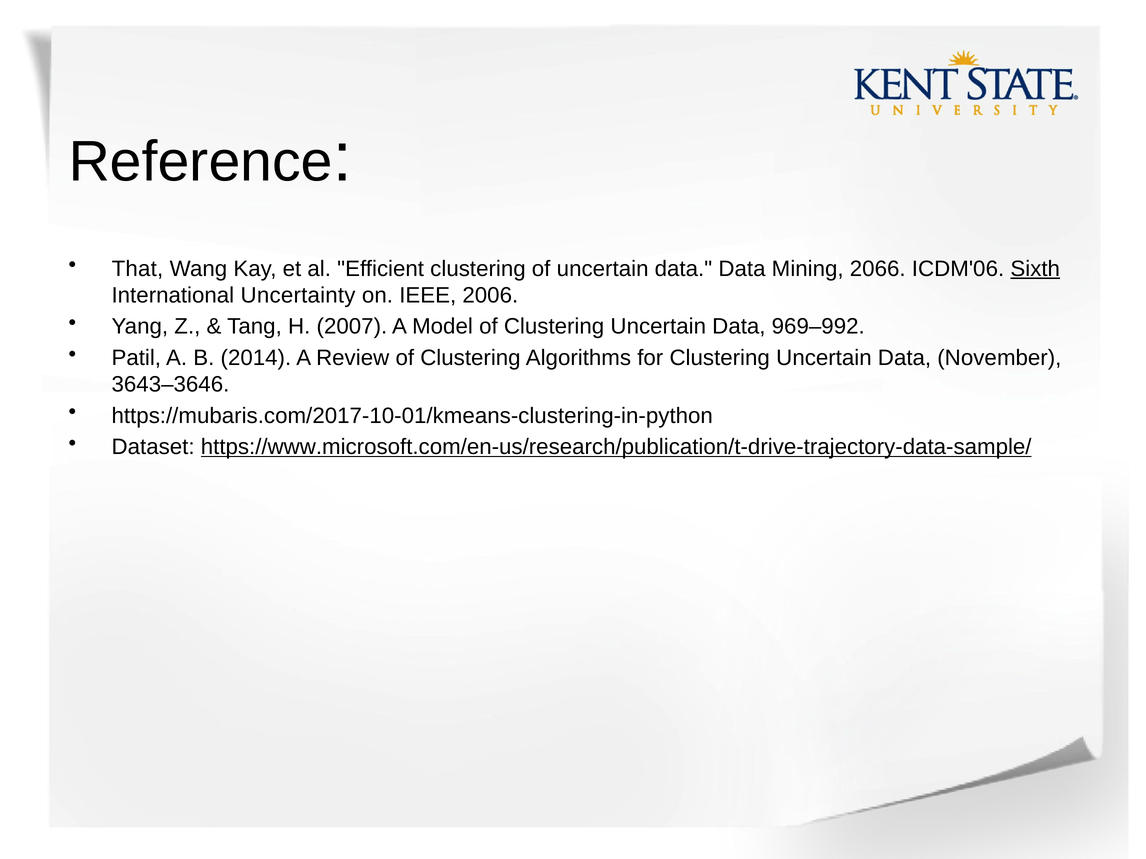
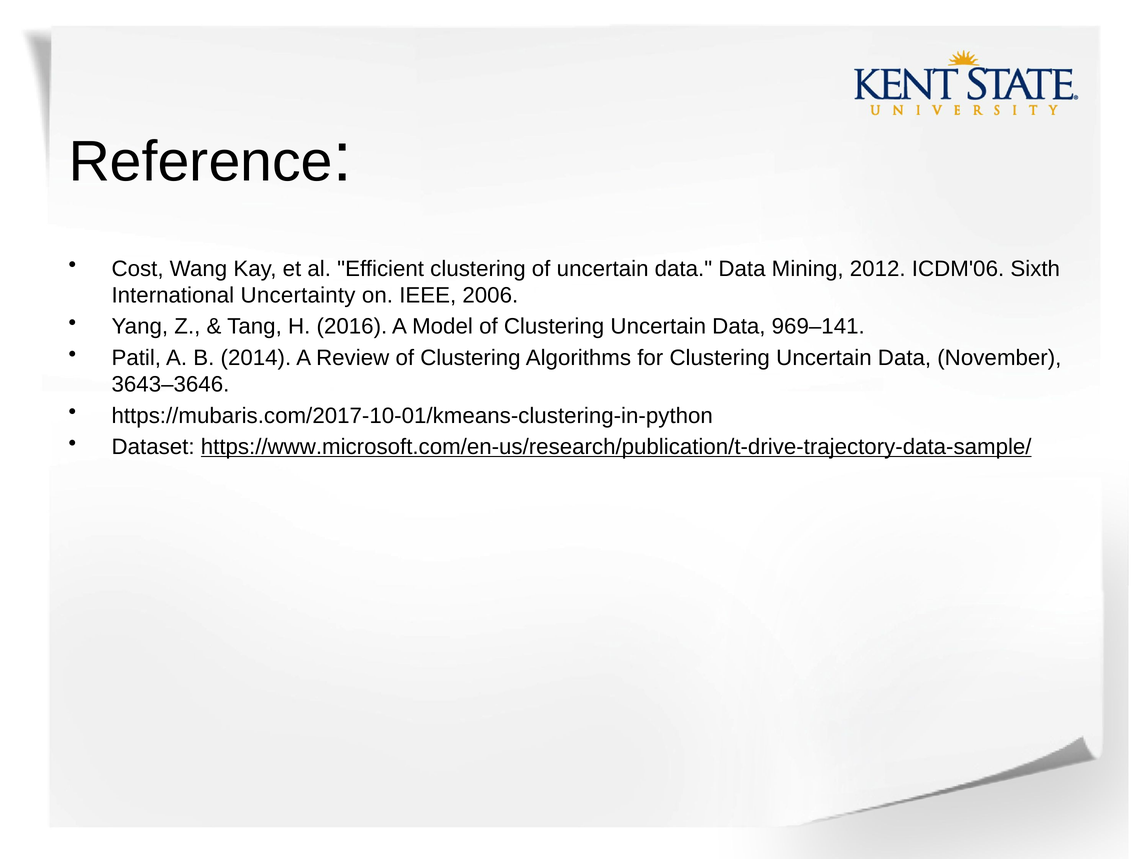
That: That -> Cost (138, 269)
2066: 2066 -> 2012 (878, 269)
Sixth underline: present -> none (1035, 269)
2007: 2007 -> 2016 (352, 327)
969–992: 969–992 -> 969–141 (818, 327)
